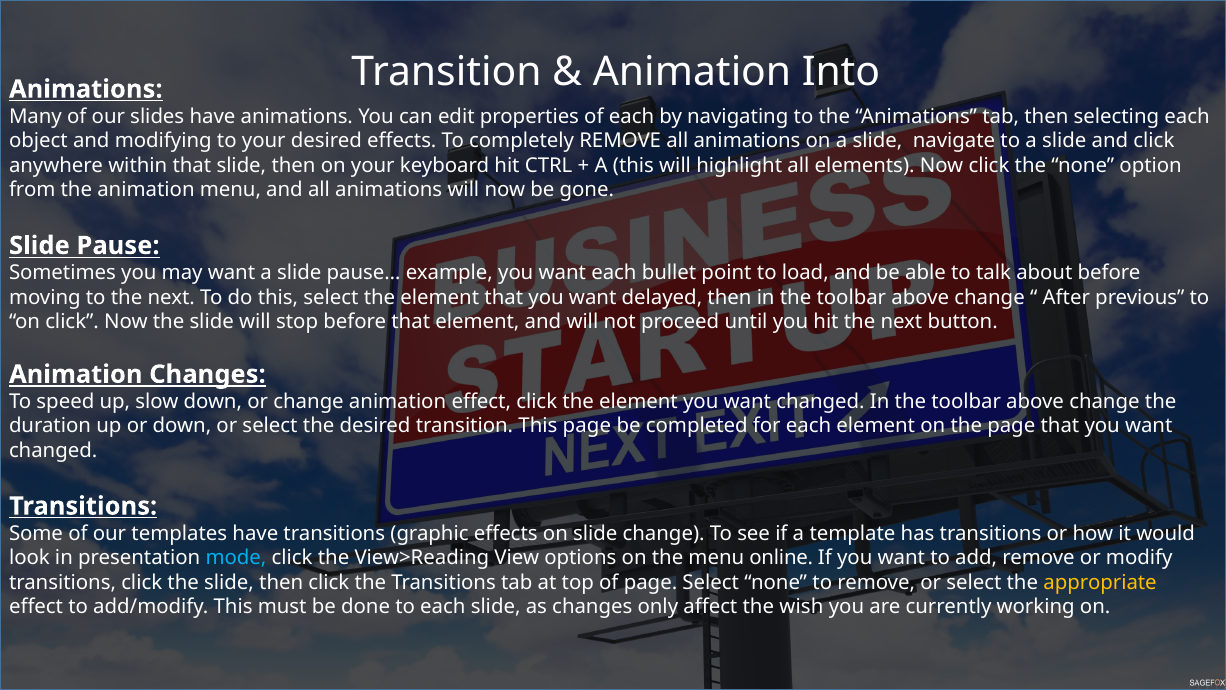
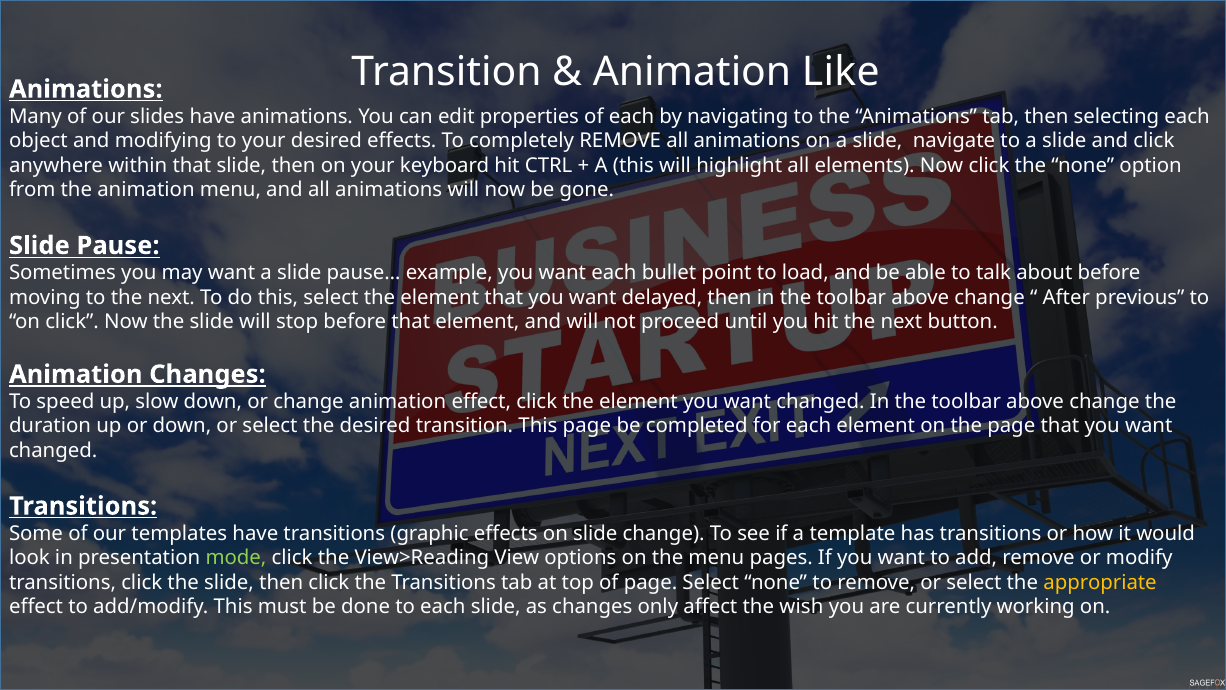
Into: Into -> Like (841, 72)
mode colour: light blue -> light green (236, 558)
online: online -> pages (781, 558)
